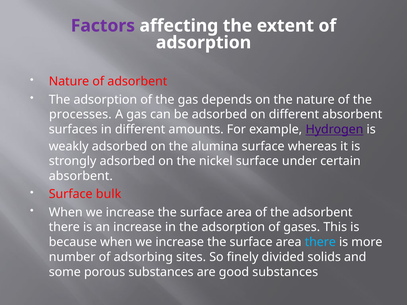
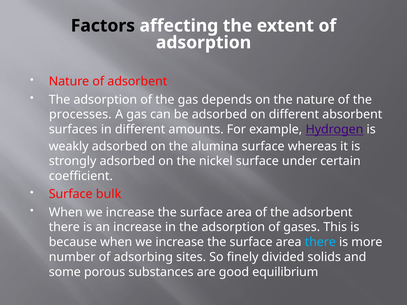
Factors colour: purple -> black (103, 26)
absorbent: absorbent -> coefficient (81, 176)
good substances: substances -> equilibrium (285, 272)
